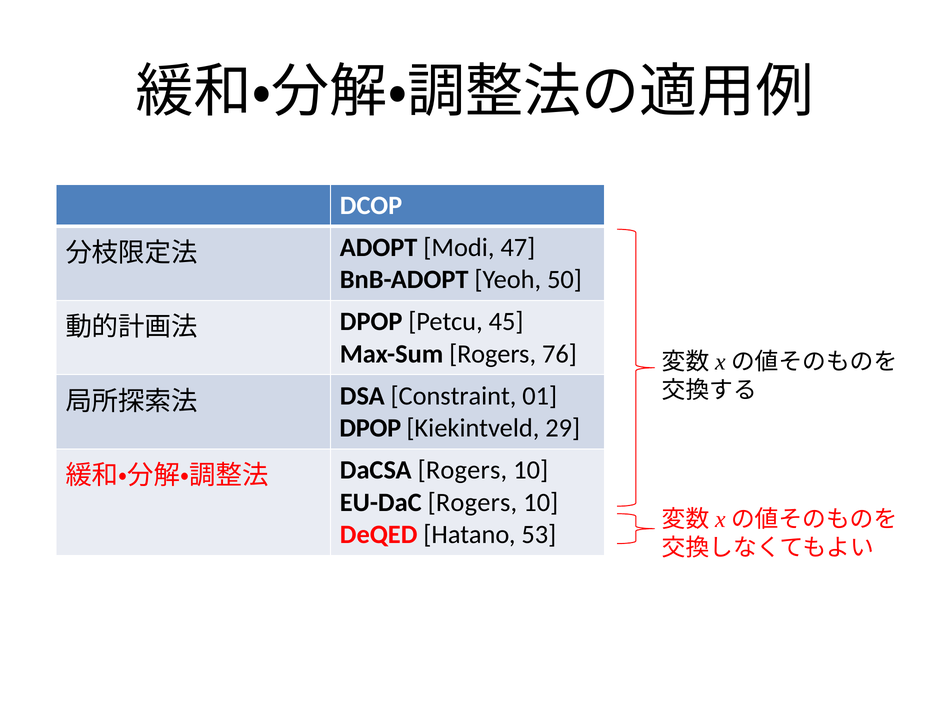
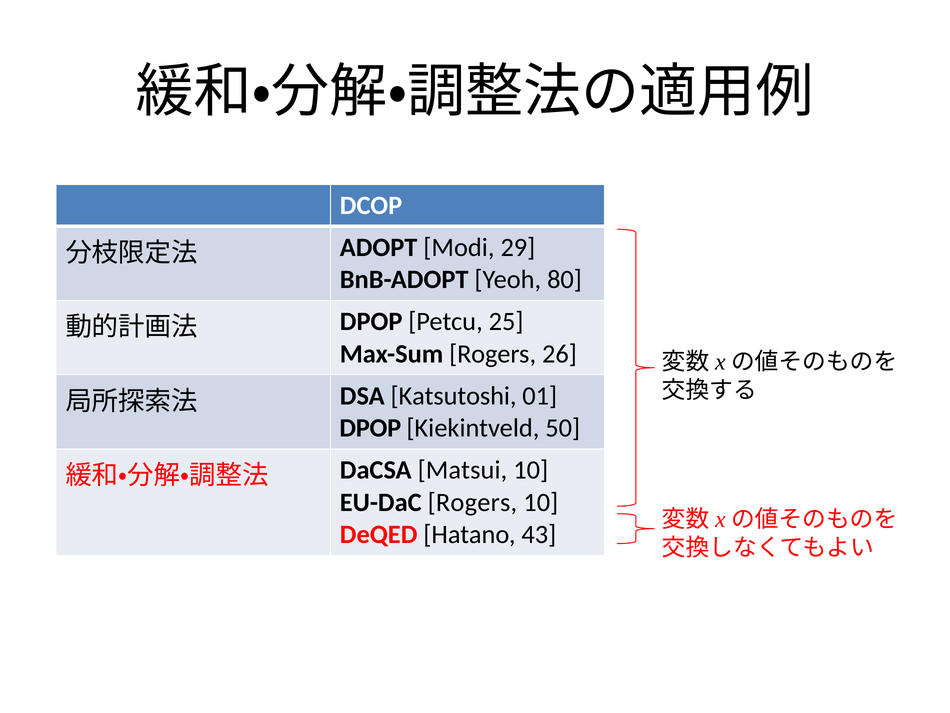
47: 47 -> 29 (518, 247)
50: 50 -> 80 (565, 280)
45: 45 -> 25 (506, 321)
76: 76 -> 26 (559, 354)
Constraint: Constraint -> Katsutoshi (454, 396)
29: 29 -> 50 (563, 428)
DaCSA Rogers: Rogers -> Matsui (462, 470)
53: 53 -> 43 (539, 534)
